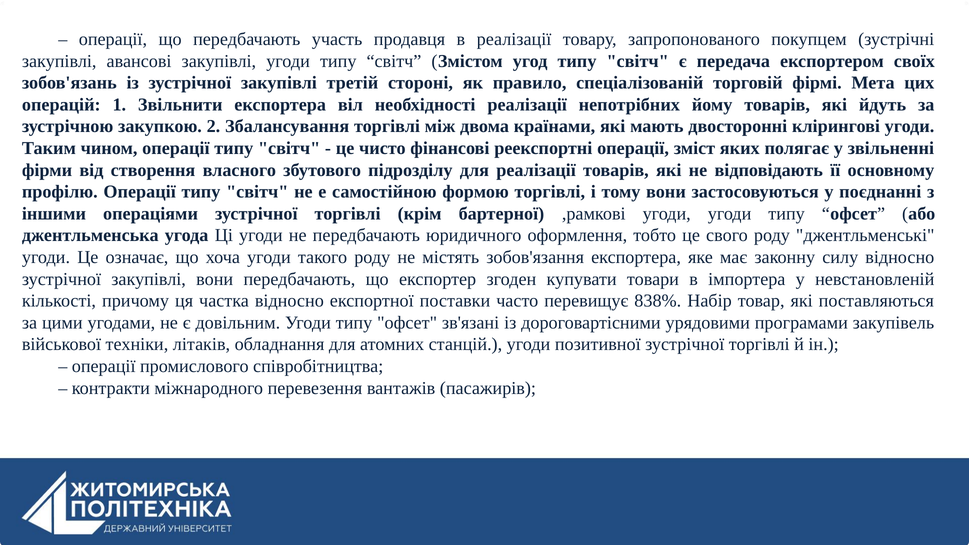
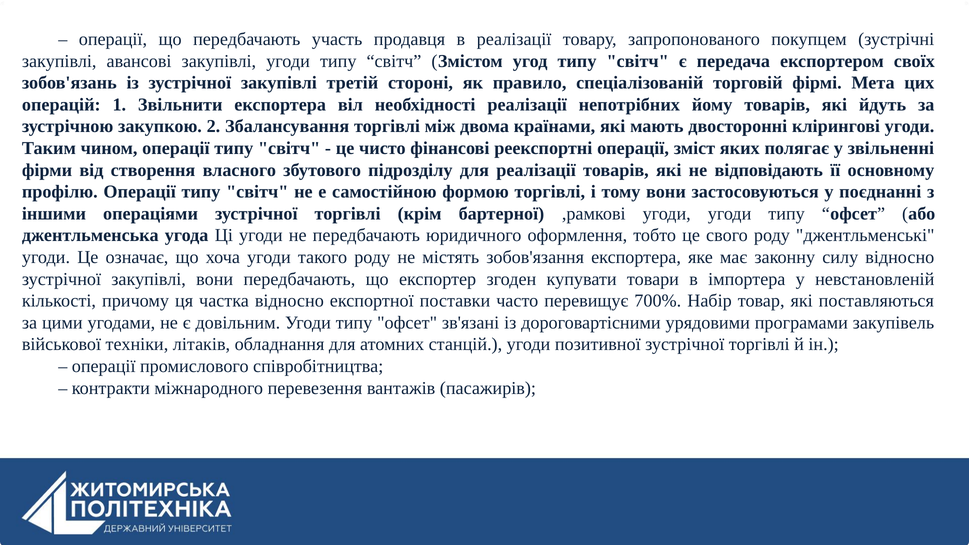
838%: 838% -> 700% (658, 301)
